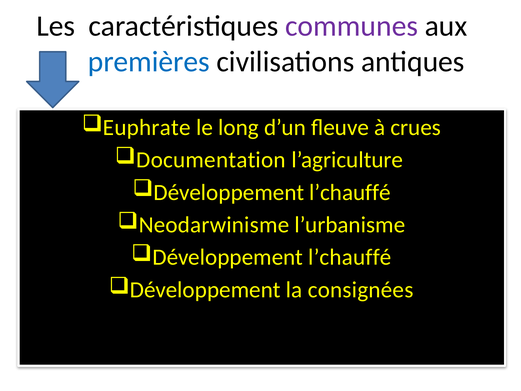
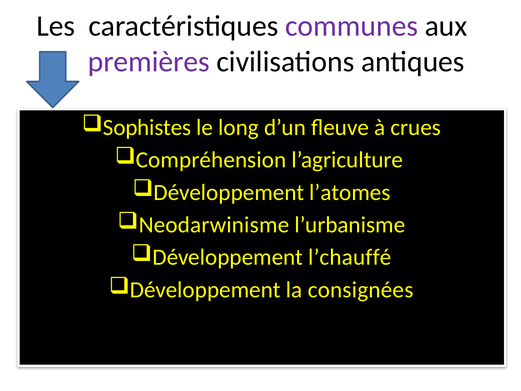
premières colour: blue -> purple (149, 62)
Euphrate: Euphrate -> Sophistes (147, 127)
Documentation: Documentation -> Compréhension (211, 160)
l’chauffé: l’chauffé -> l’atomes (350, 192)
